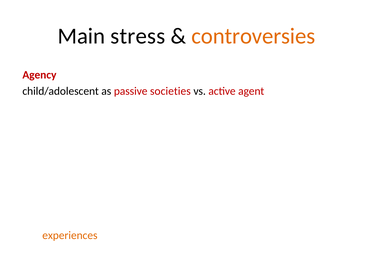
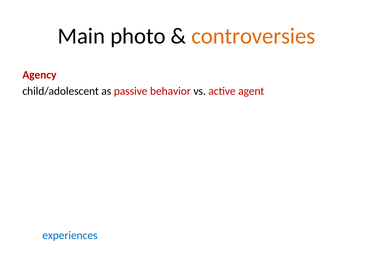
Main stress: stress -> photo (138, 36)
societies: societies -> behavior (170, 91)
experiences colour: orange -> blue (70, 235)
